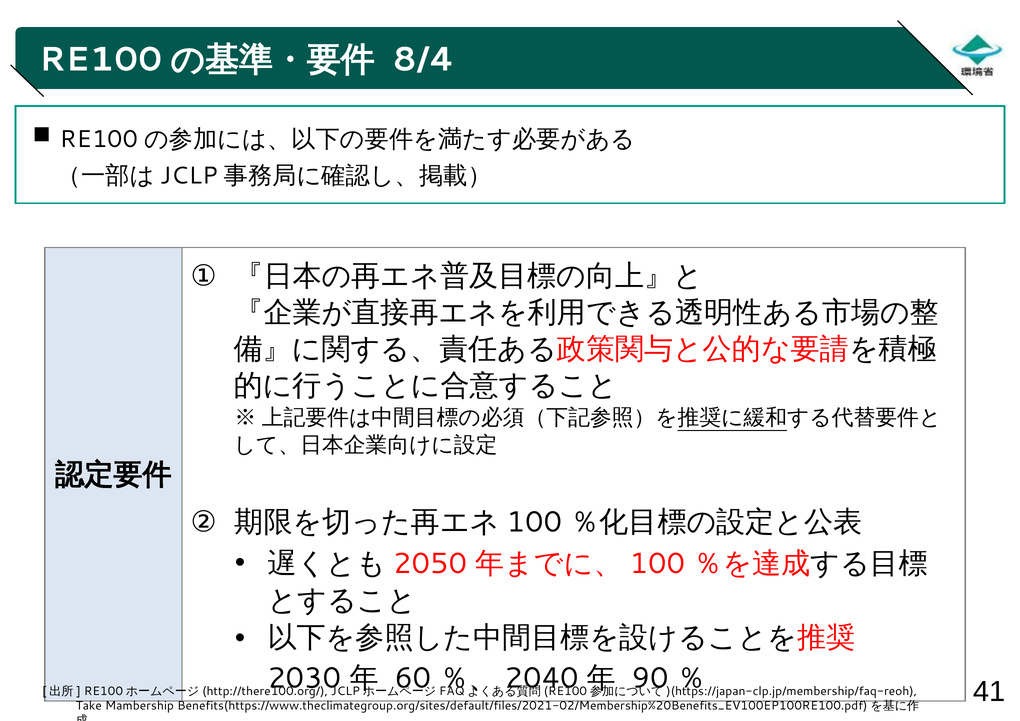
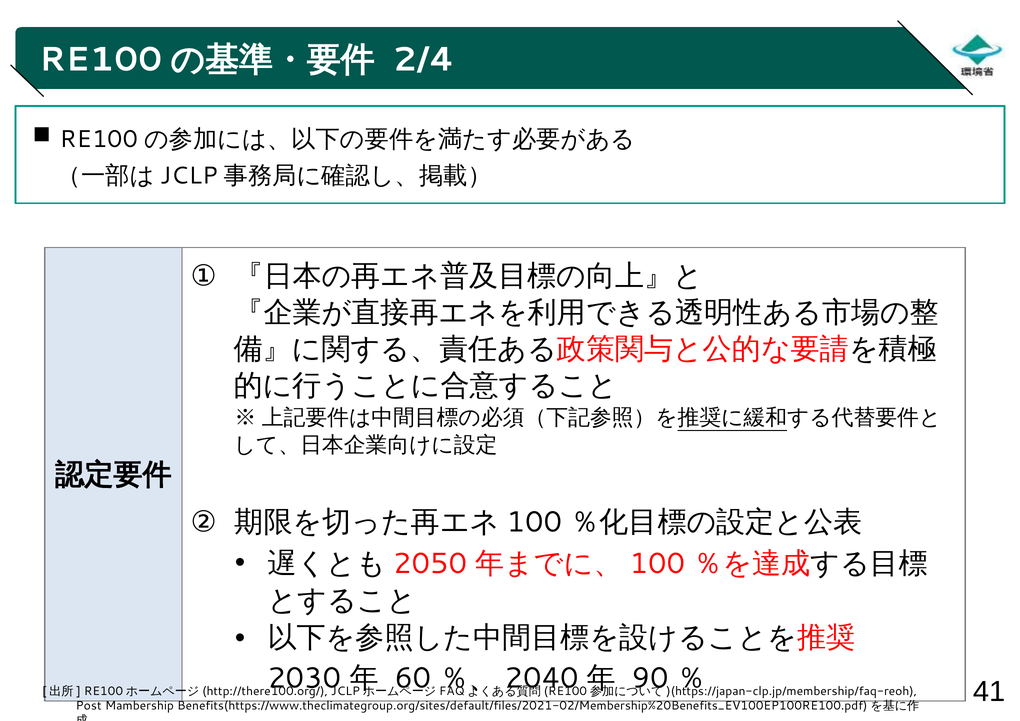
8/4: 8/4 -> 2/4 (424, 60)
Take: Take -> Post (89, 706)
